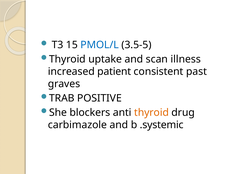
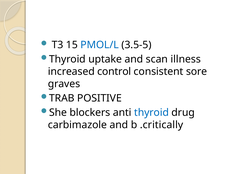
patient: patient -> control (114, 71)
past: past -> sore (197, 71)
thyroid colour: orange -> blue (151, 112)
.systemic: .systemic -> .critically (162, 125)
